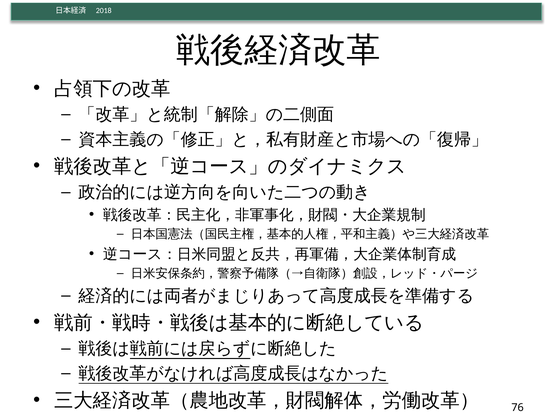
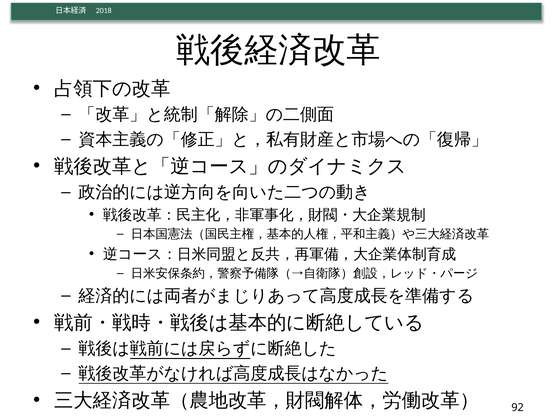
76: 76 -> 92 (518, 407)
